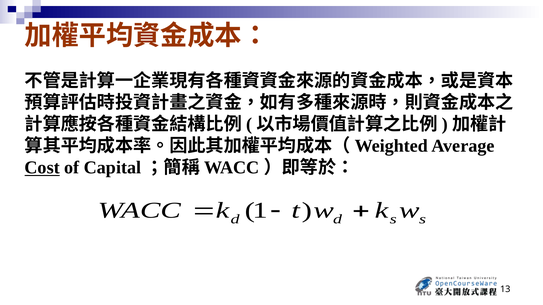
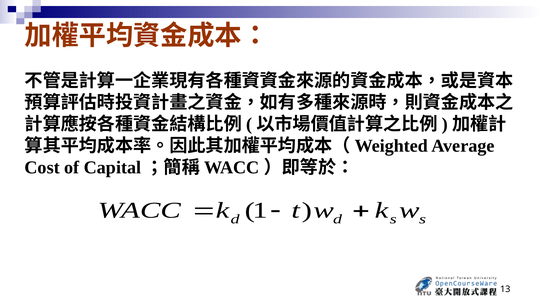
Cost underline: present -> none (42, 168)
